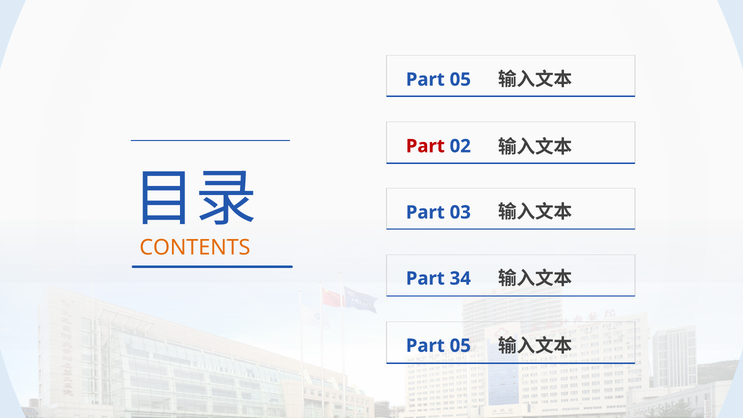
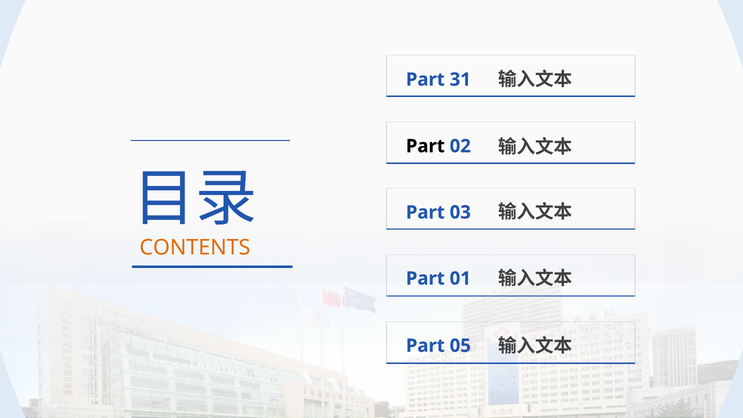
05: 05 -> 31 (460, 80)
Part colour: red -> black (425, 146)
34: 34 -> 01 (460, 278)
